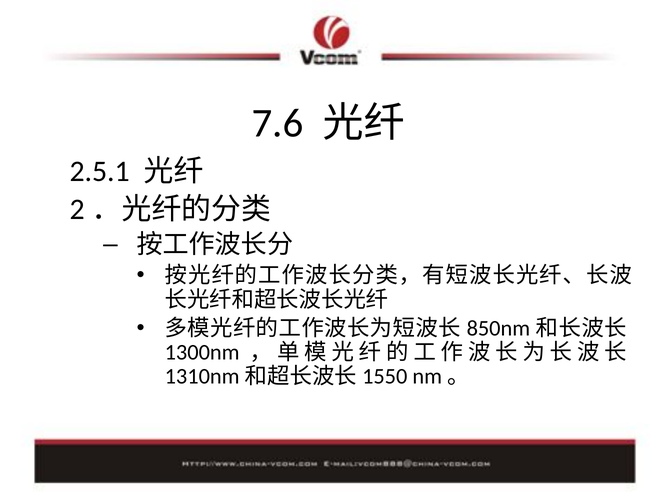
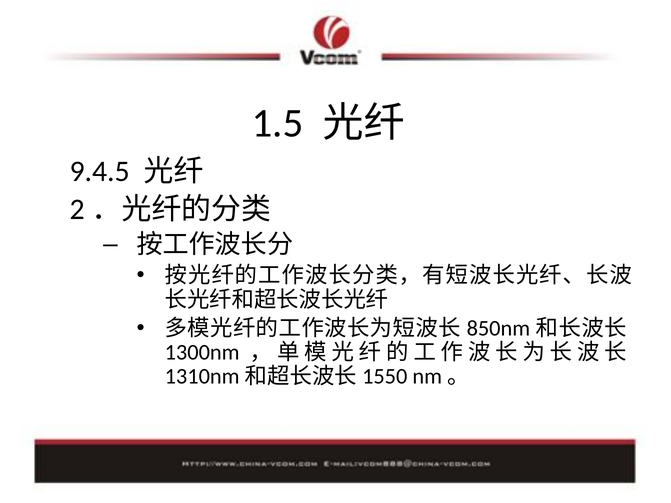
7.6: 7.6 -> 1.5 (277, 123)
2.5.1: 2.5.1 -> 9.4.5 (100, 171)
